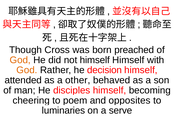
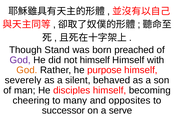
Cross: Cross -> Stand (57, 50)
God colour: orange -> purple (20, 60)
decision: decision -> purpose (104, 70)
attended: attended -> severely (23, 81)
other: other -> silent (78, 81)
poem: poem -> many (75, 101)
luminaries: luminaries -> successor (63, 111)
